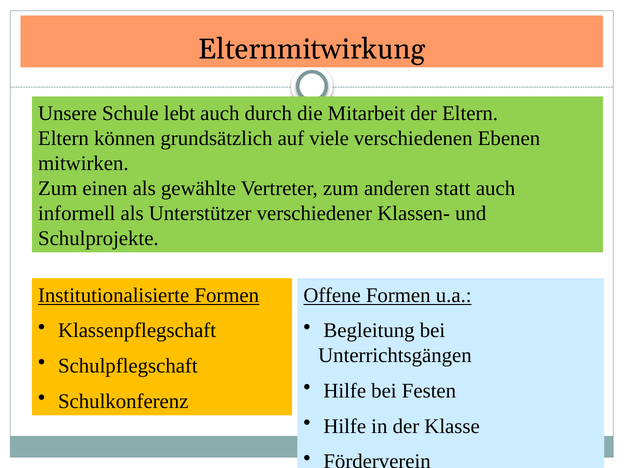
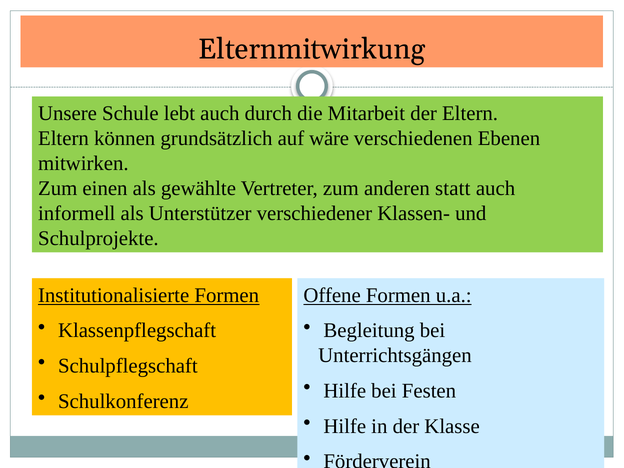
viele: viele -> wäre (329, 138)
